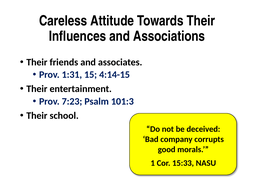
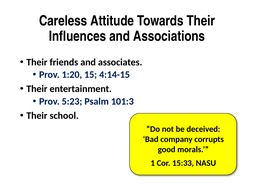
1:31: 1:31 -> 1:20 (72, 74)
7:23: 7:23 -> 5:23 (72, 101)
